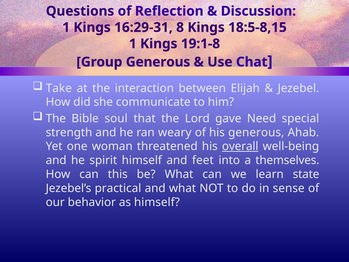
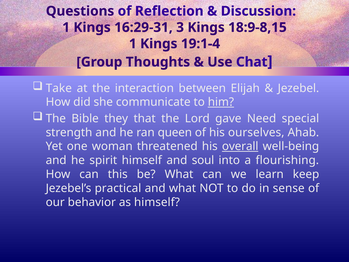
8: 8 -> 3 (180, 27)
18:5-8,15: 18:5-8,15 -> 18:9-8,15 (257, 27)
19:1-8: 19:1-8 -> 19:1-4 (200, 44)
Group Generous: Generous -> Thoughts (158, 62)
him underline: none -> present (221, 102)
soul: soul -> they (116, 118)
weary: weary -> queen (175, 132)
his generous: generous -> ourselves (256, 132)
feet: feet -> soul (203, 160)
themselves: themselves -> flourishing (287, 160)
state: state -> keep (306, 174)
